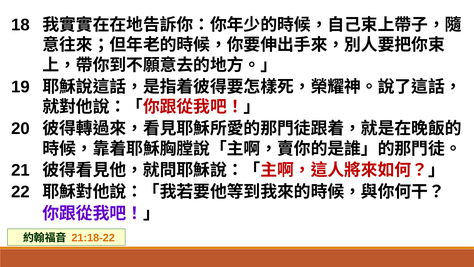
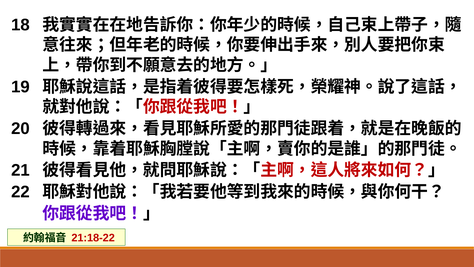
21:18-22 colour: orange -> red (93, 238)
